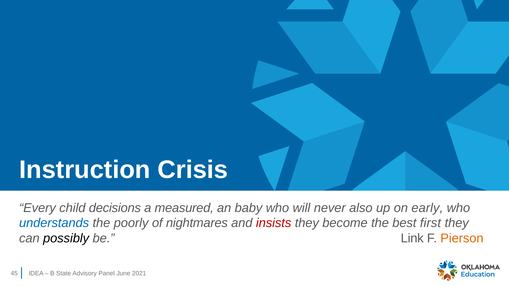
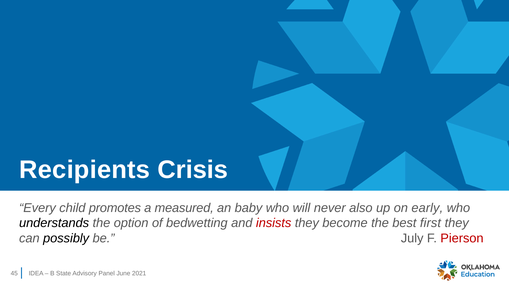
Instruction: Instruction -> Recipients (85, 170)
decisions: decisions -> promotes (115, 208)
understands colour: blue -> black (54, 223)
poorly: poorly -> option (131, 223)
nightmares: nightmares -> bedwetting (197, 223)
Link: Link -> July (412, 239)
Pierson colour: orange -> red (462, 239)
